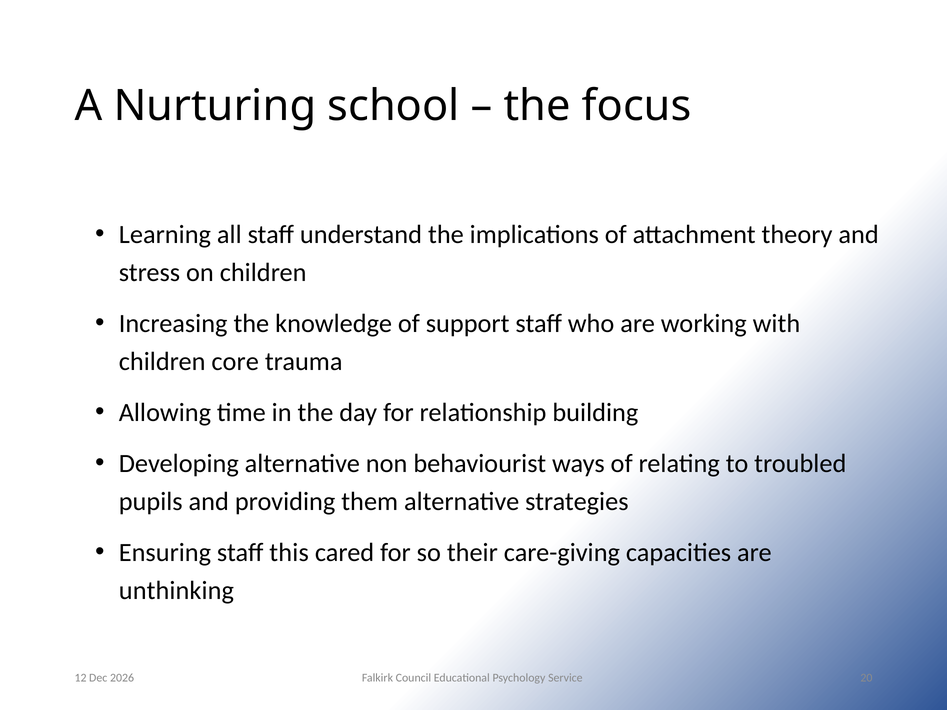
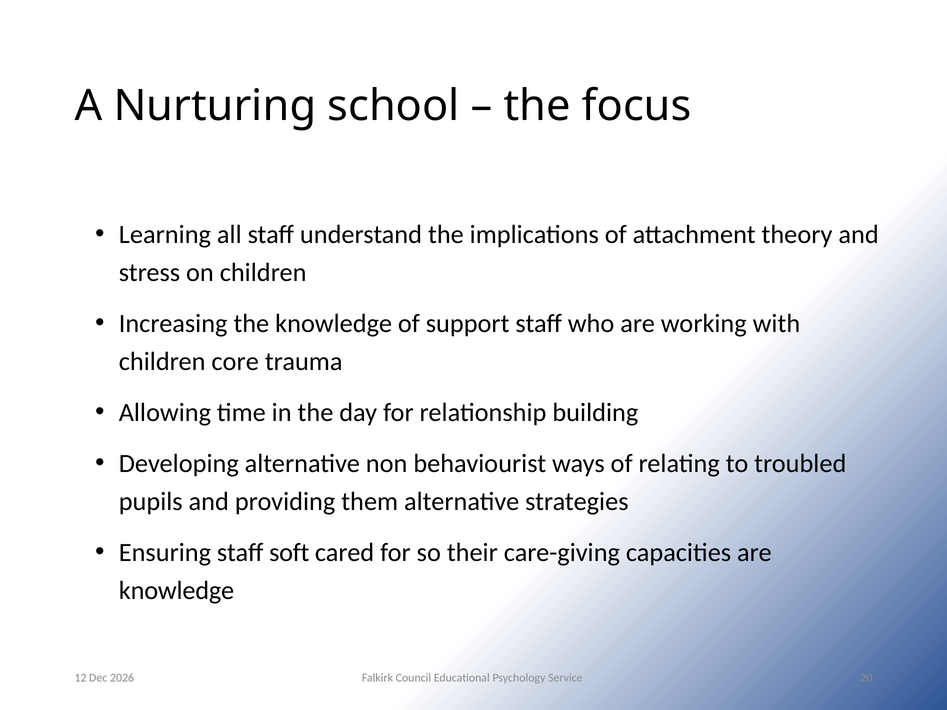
this: this -> soft (289, 553)
unthinking: unthinking -> knowledge (177, 591)
